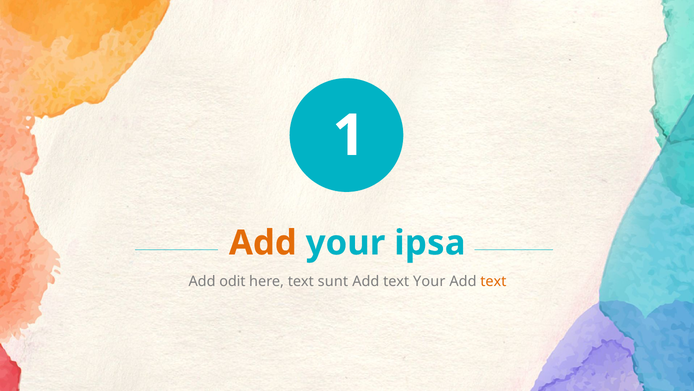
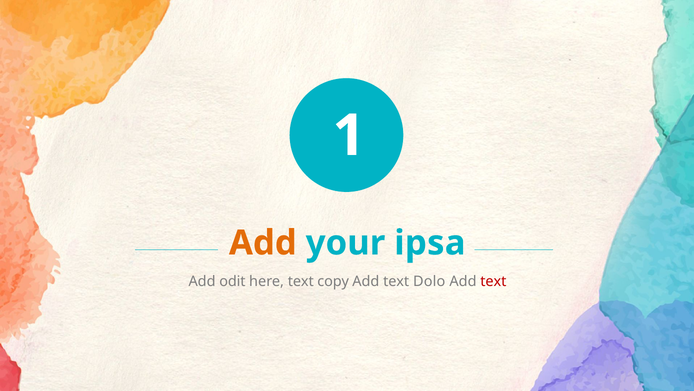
sunt: sunt -> copy (333, 281)
text Your: Your -> Dolo (429, 281)
text colour: orange -> red (493, 281)
